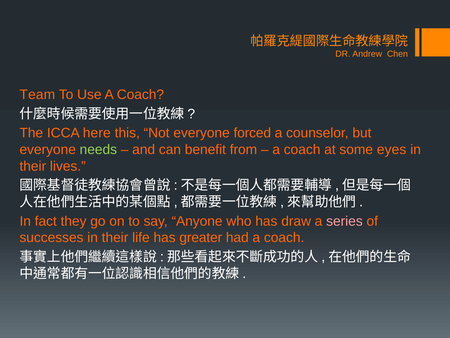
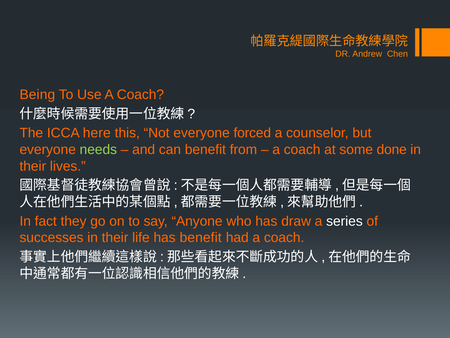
Team: Team -> Being (37, 94)
eyes: eyes -> done (392, 149)
series colour: pink -> white (344, 221)
has greater: greater -> benefit (201, 237)
